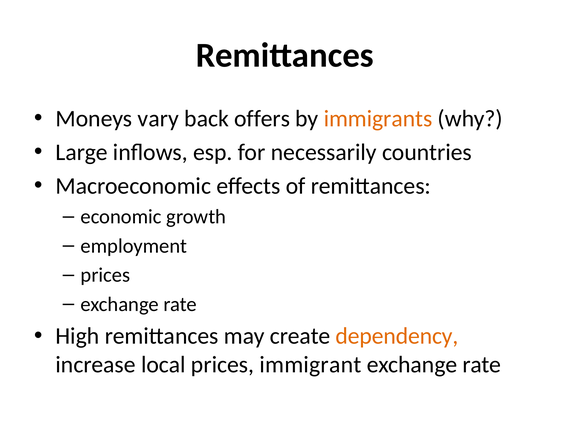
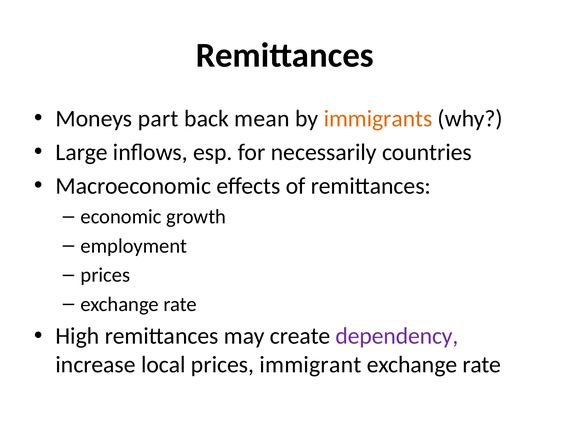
vary: vary -> part (158, 119)
offers: offers -> mean (262, 119)
dependency colour: orange -> purple (397, 336)
